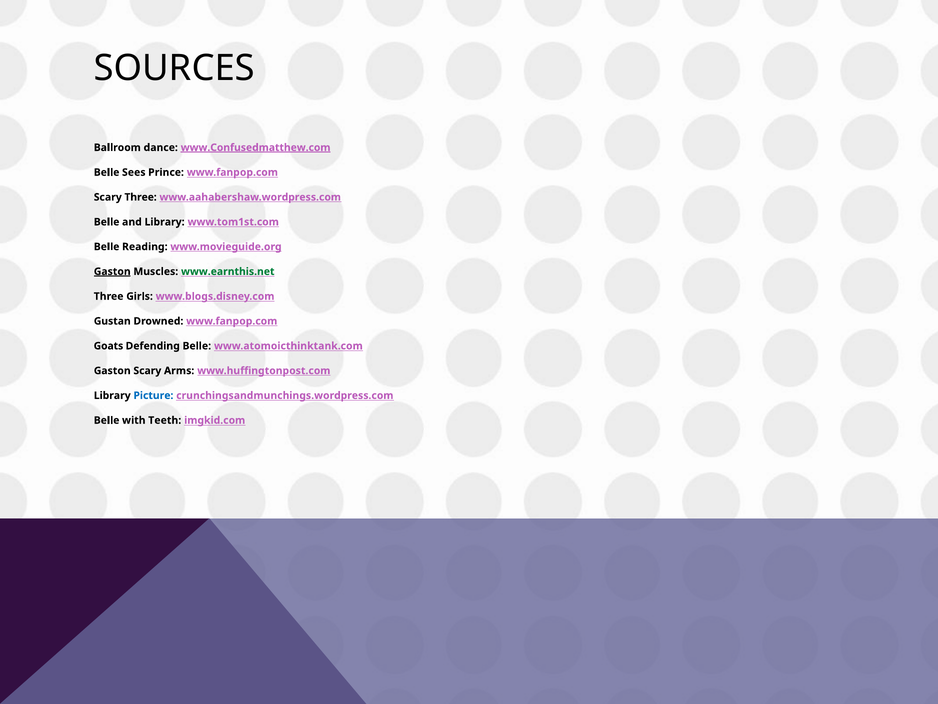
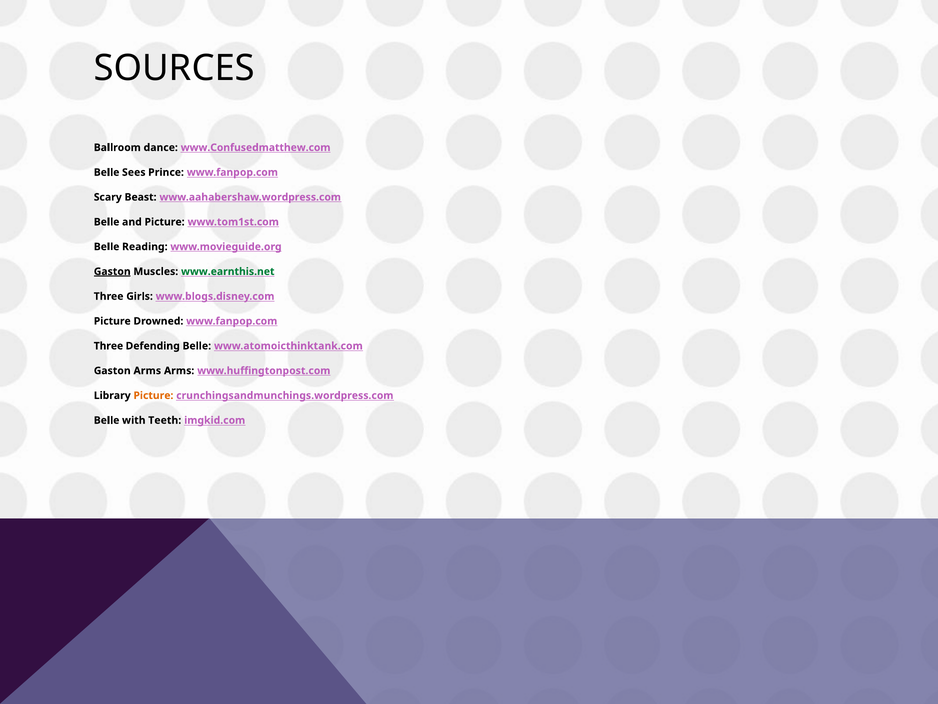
www.Confusedmatthew.com underline: present -> none (256, 147)
Scary Three: Three -> Beast (141, 197)
and Library: Library -> Picture (165, 222)
Gustan: Gustan -> Picture (112, 321)
Goats: Goats -> Three (108, 346)
Gaston Scary: Scary -> Arms (147, 370)
Picture colour: blue -> orange (153, 395)
